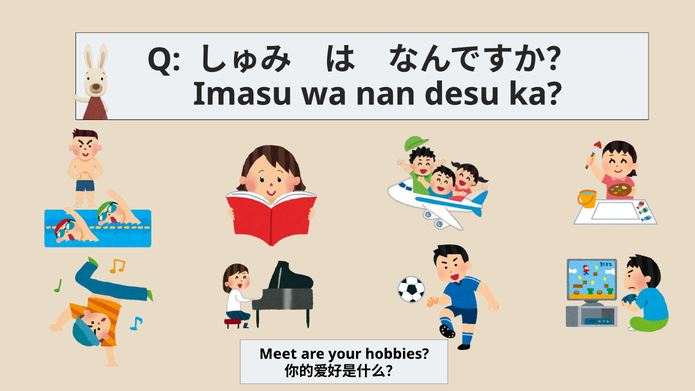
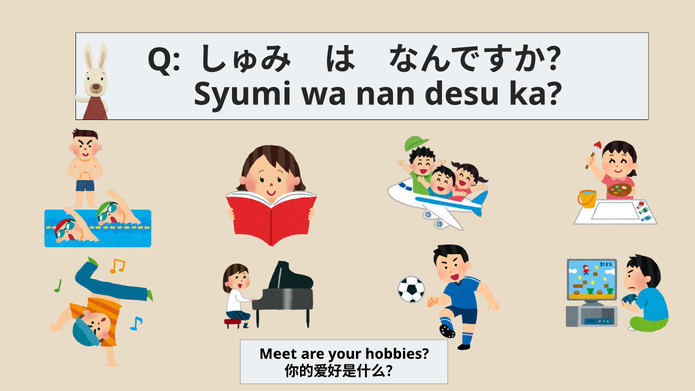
Imasu: Imasu -> Syumi (243, 94)
